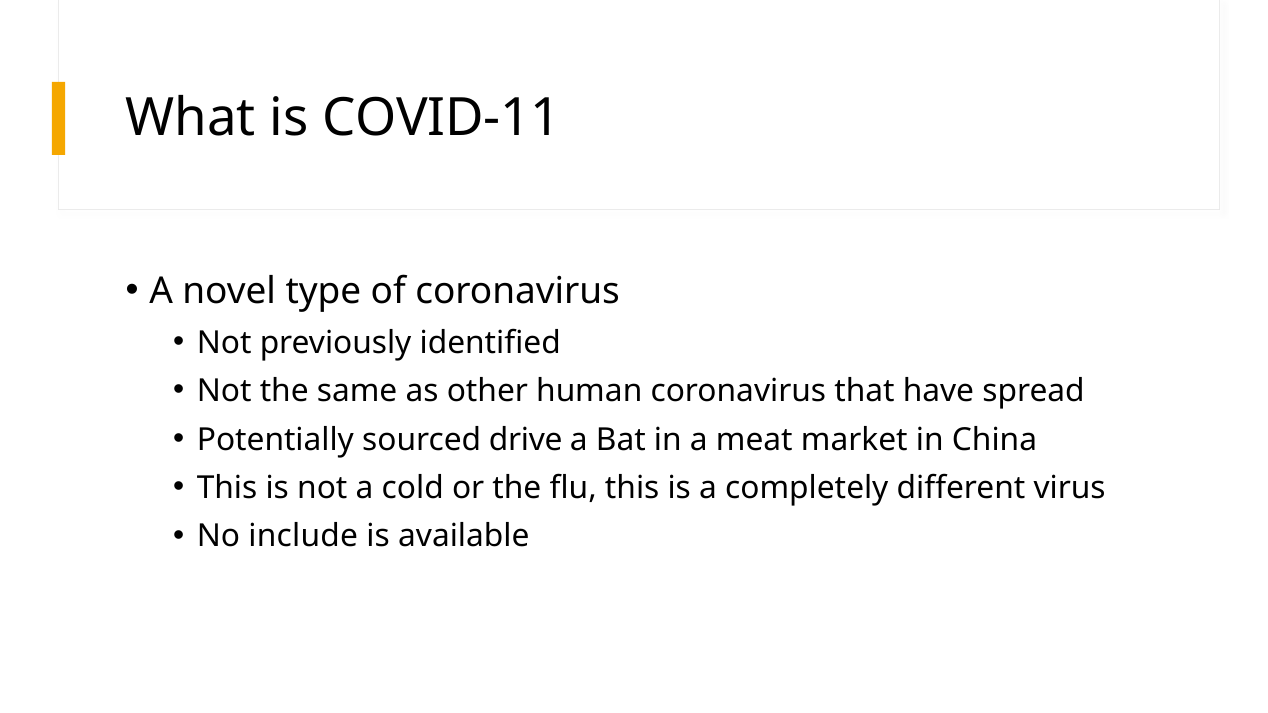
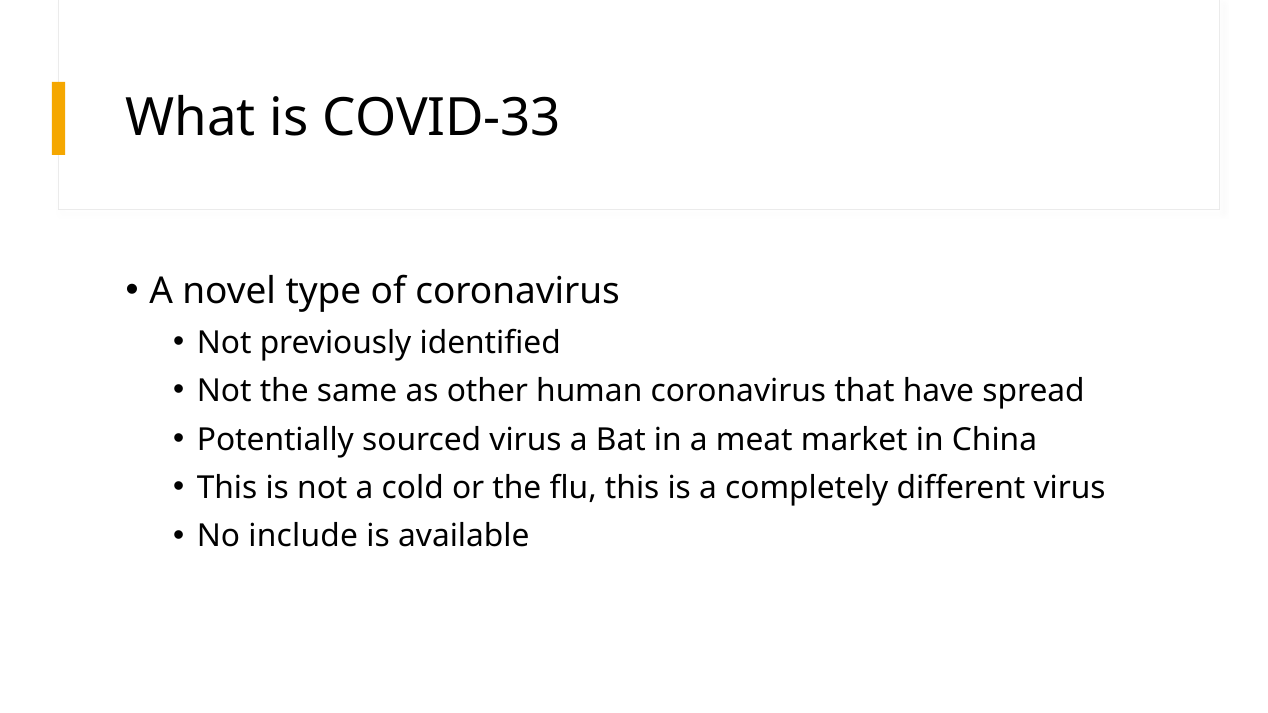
COVID-11: COVID-11 -> COVID-33 (441, 118)
sourced drive: drive -> virus (526, 440)
